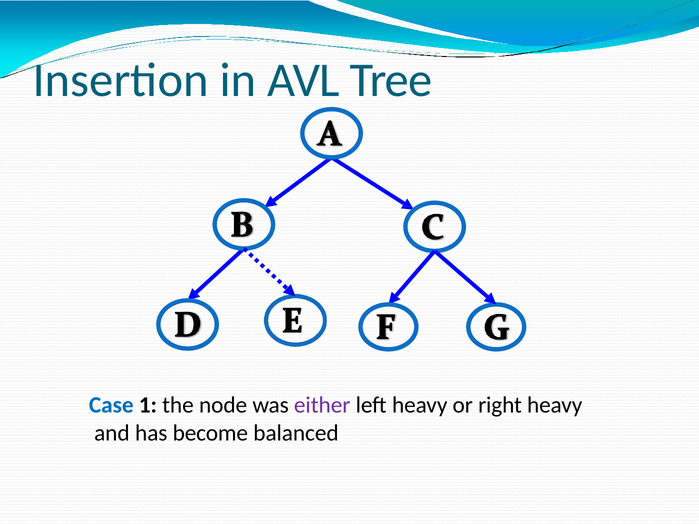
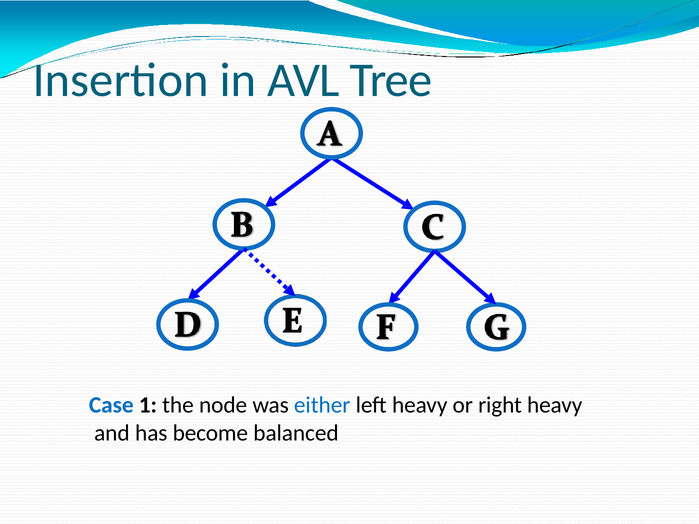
either colour: purple -> blue (322, 405)
